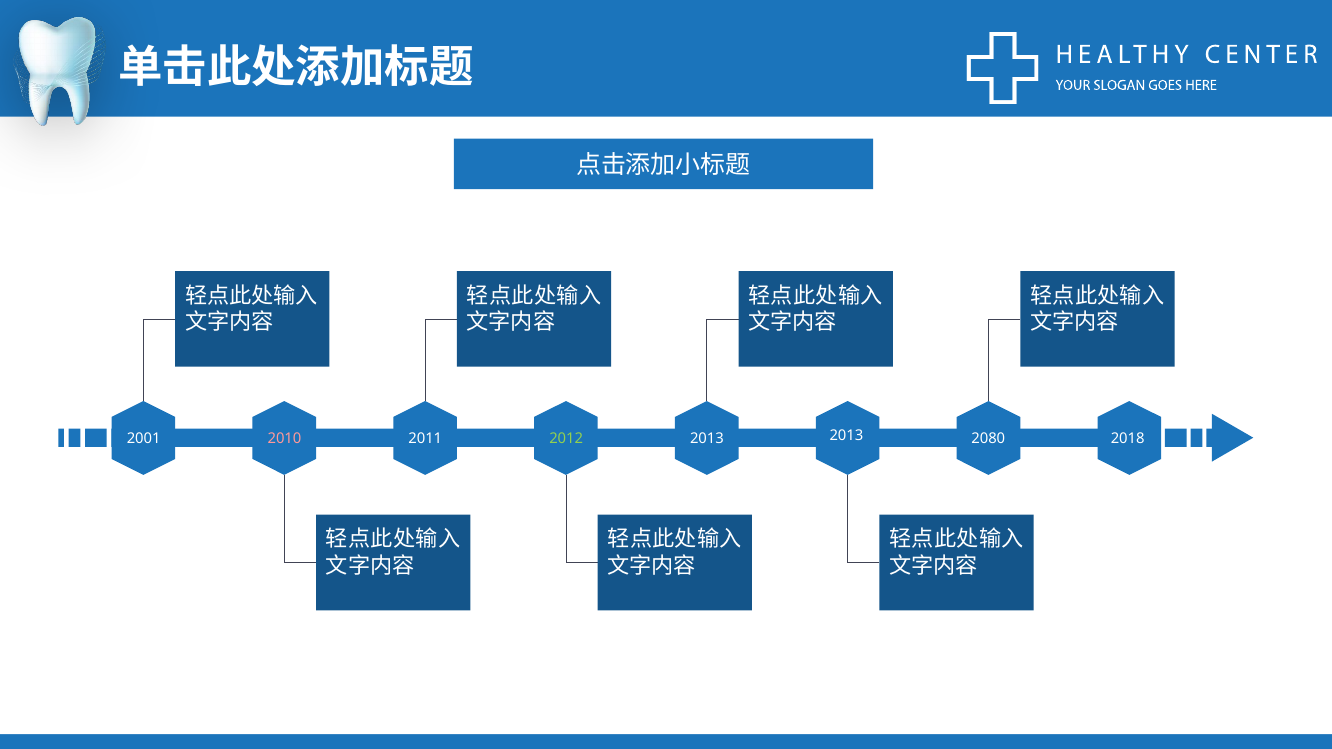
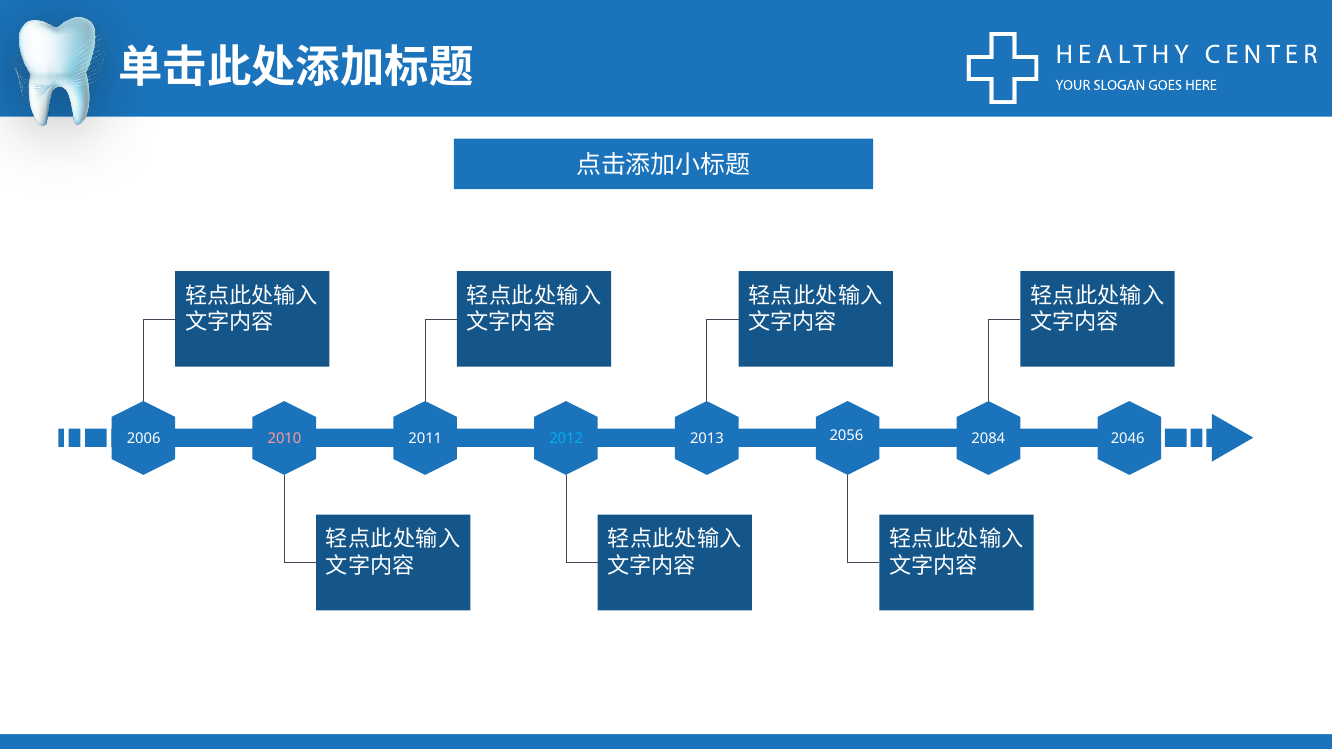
2013: 2013 -> 2056 (846, 436)
2001: 2001 -> 2006 (144, 439)
2012 colour: light green -> light blue (566, 439)
2080: 2080 -> 2084 (988, 439)
2018: 2018 -> 2046 (1128, 439)
